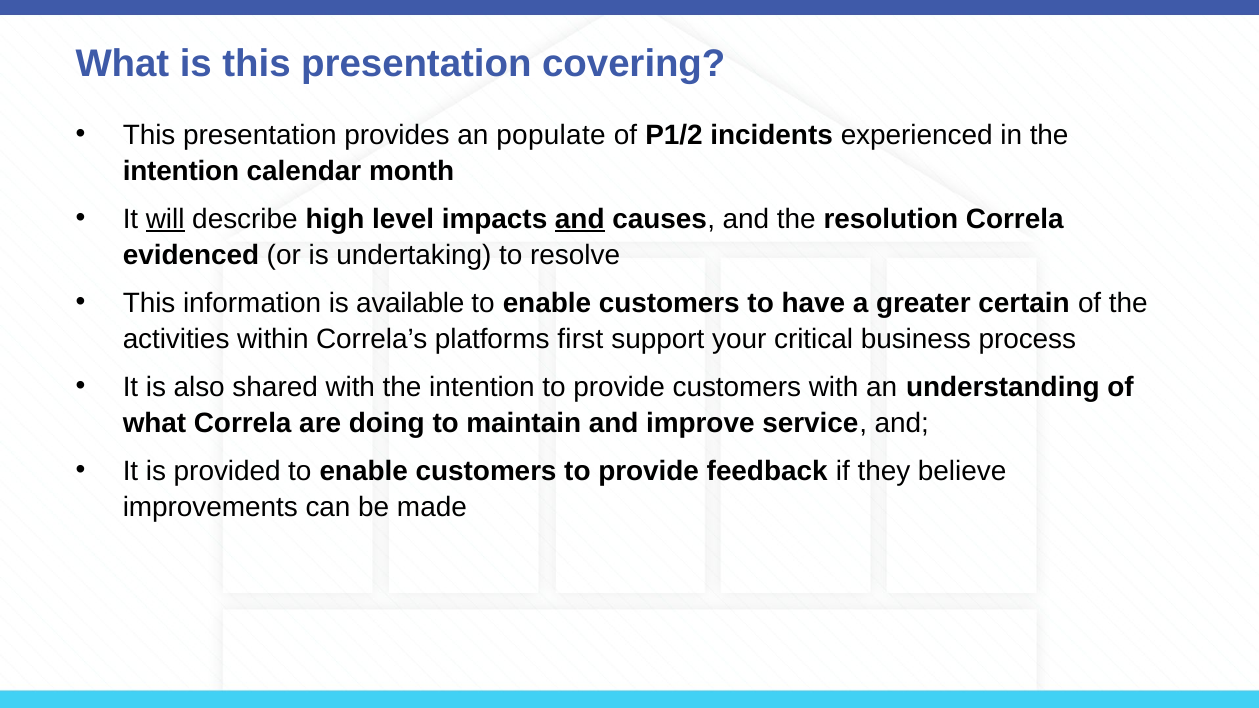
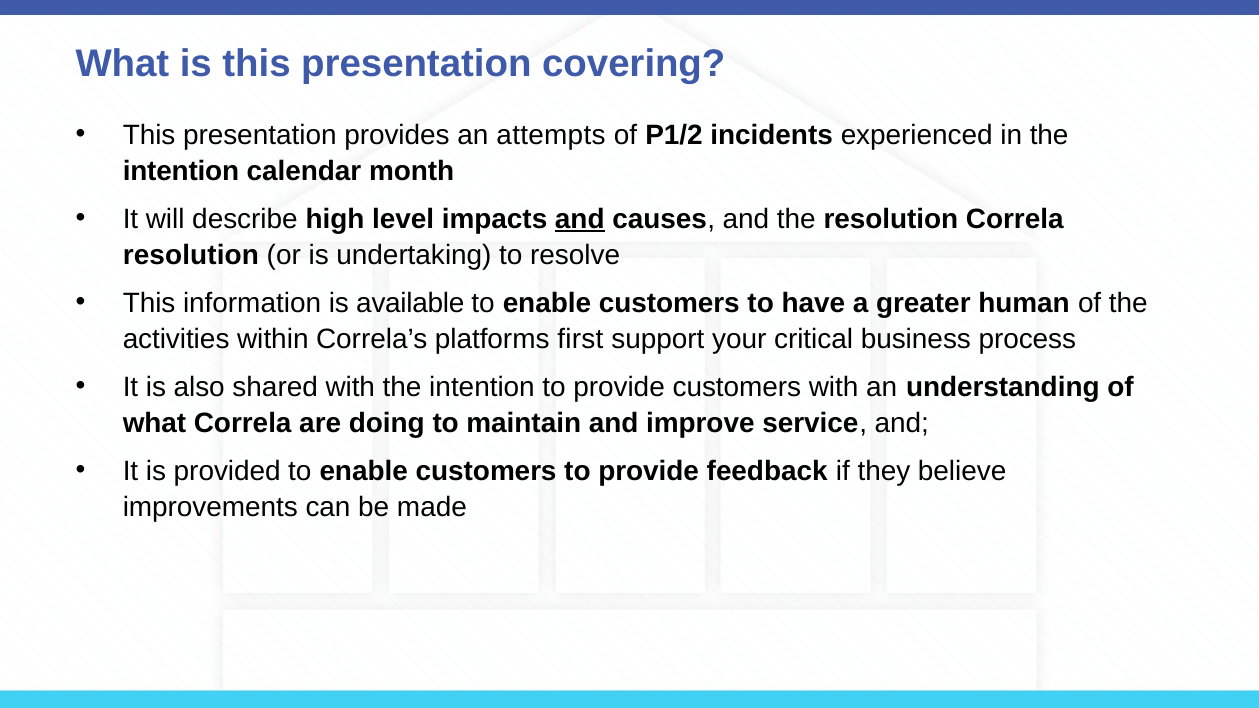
populate: populate -> attempts (551, 135)
will underline: present -> none (165, 219)
evidenced: evidenced -> resolution (191, 256)
certain: certain -> human (1024, 303)
